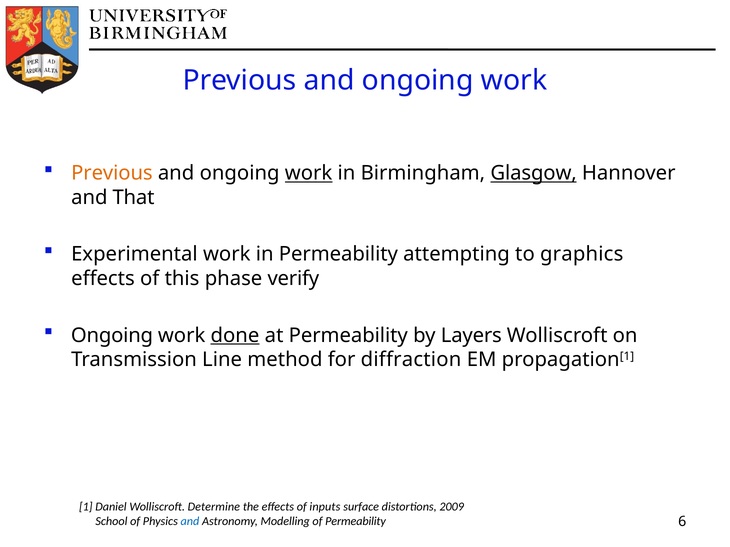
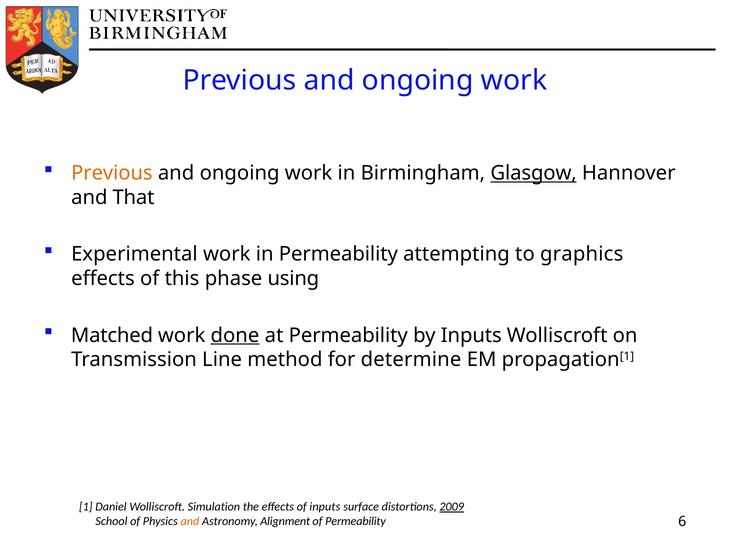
work underline: present -> none (309, 173)
verify: verify -> using (293, 279)
Ongoing: Ongoing -> Matched (112, 336)
by Layers: Layers -> Inputs (471, 336)
diffraction: diffraction -> determine (411, 360)
Determine: Determine -> Simulation (214, 507)
2009 underline: none -> present (452, 507)
and colour: blue -> orange (190, 522)
Modelling: Modelling -> Alignment (285, 522)
